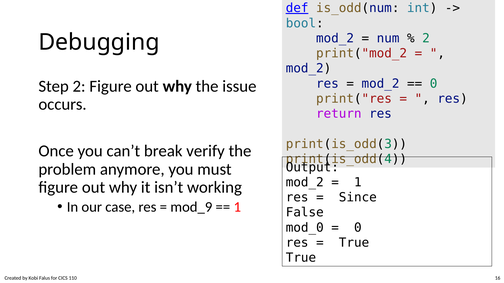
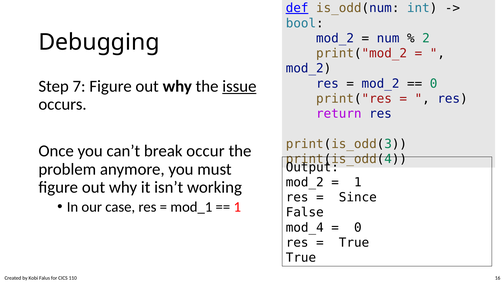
Step 2: 2 -> 7 (79, 86)
issue underline: none -> present (239, 86)
verify: verify -> occur (205, 151)
mod_9: mod_9 -> mod_1 (191, 207)
mod_0: mod_0 -> mod_4 (305, 228)
